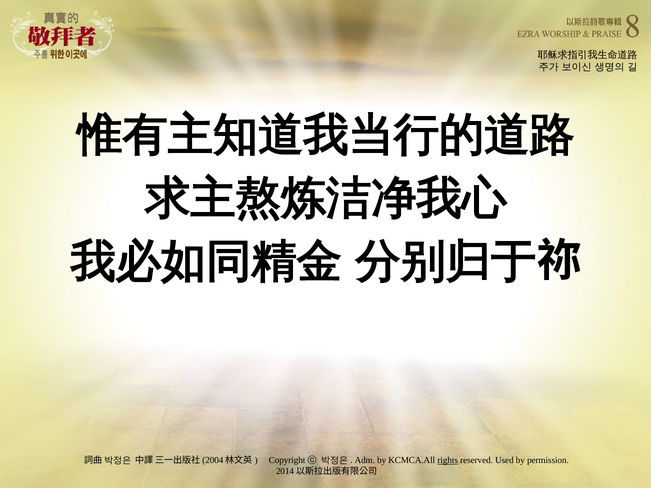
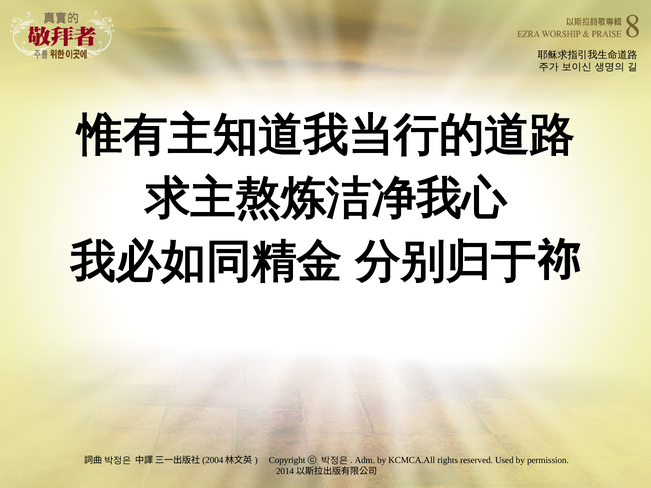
rights underline: present -> none (448, 461)
